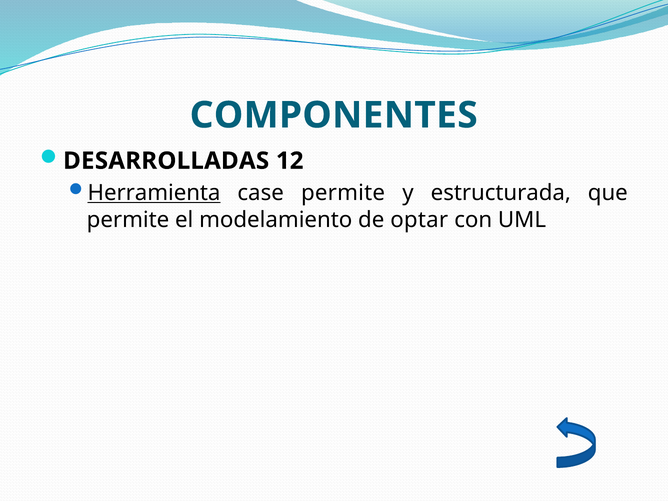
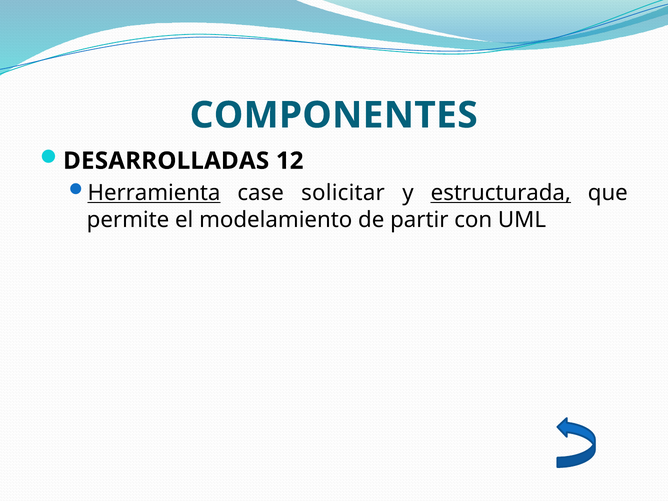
case permite: permite -> solicitar (343, 193)
estructurada underline: none -> present (501, 193)
optar: optar -> partir (419, 220)
